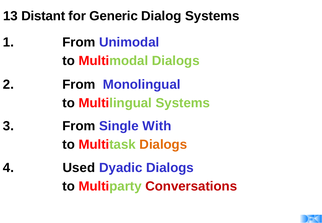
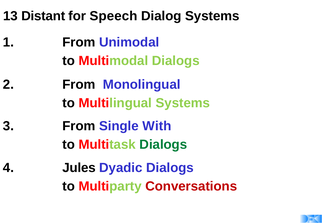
Generic: Generic -> Speech (114, 16)
Dialogs colour: orange -> green (163, 145)
Used: Used -> Jules (79, 168)
